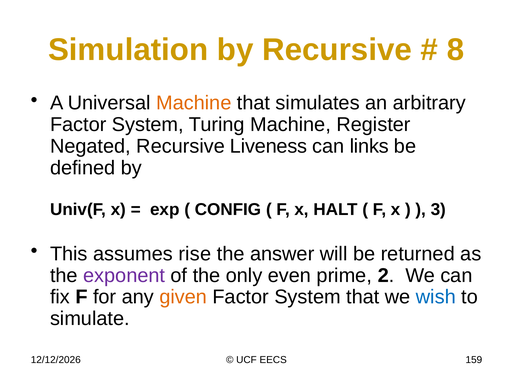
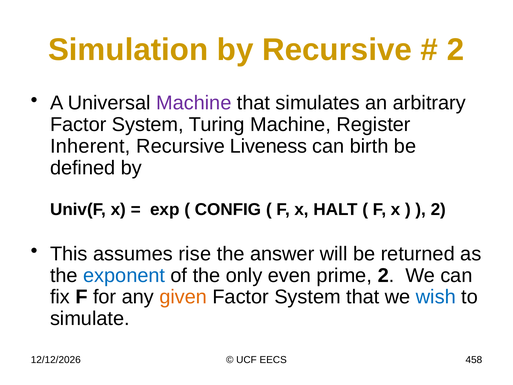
8: 8 -> 2 (455, 50)
Machine colour: orange -> purple (194, 103)
Negated: Negated -> Inherent (90, 146)
links: links -> birth (369, 146)
3: 3 -> 2 (438, 209)
exponent colour: purple -> blue (124, 275)
159: 159 -> 458 (474, 360)
